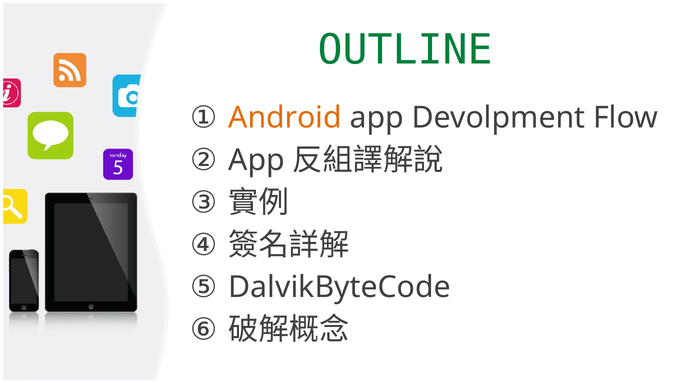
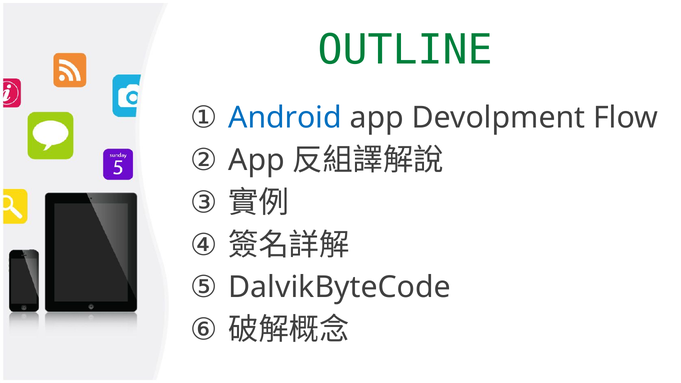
Android colour: orange -> blue (285, 118)
